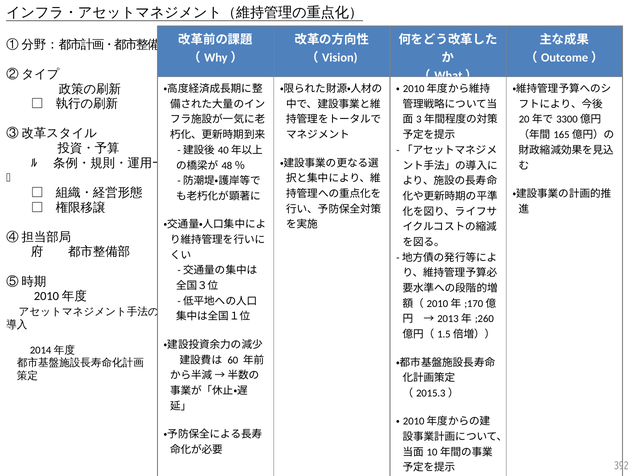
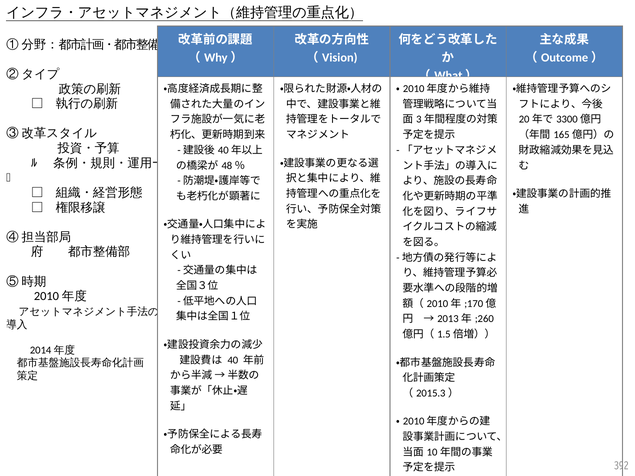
60: 60 -> 40 (233, 360)
